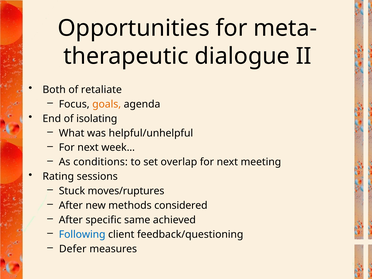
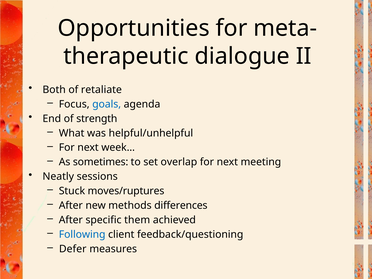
goals colour: orange -> blue (107, 104)
isolating: isolating -> strength (97, 119)
conditions: conditions -> sometimes (101, 162)
Rating: Rating -> Neatly (58, 177)
considered: considered -> differences (181, 205)
same: same -> them (137, 220)
